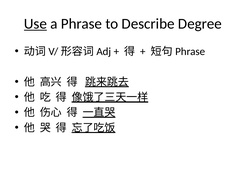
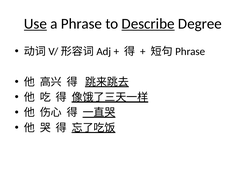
Describe underline: none -> present (148, 24)
